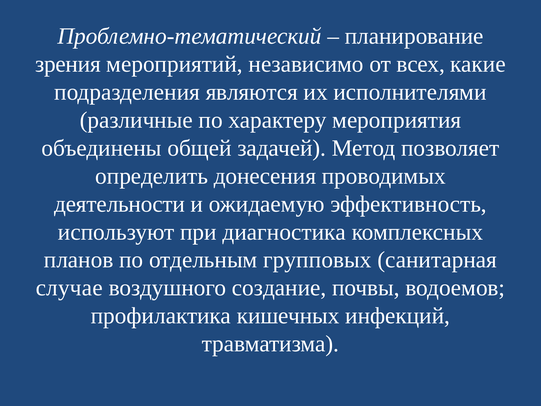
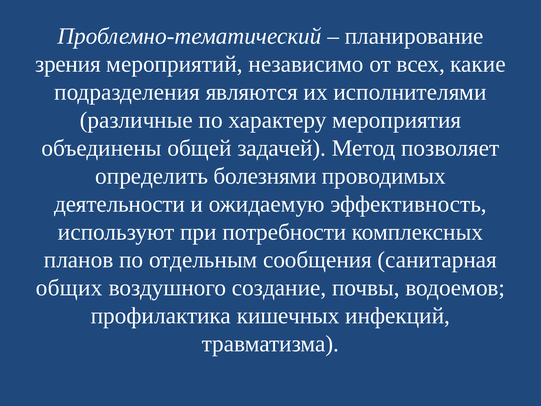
донесения: донесения -> болезнями (265, 176)
диагностика: диагностика -> потребности (284, 232)
групповых: групповых -> сообщения (317, 260)
случае: случае -> общих (69, 288)
